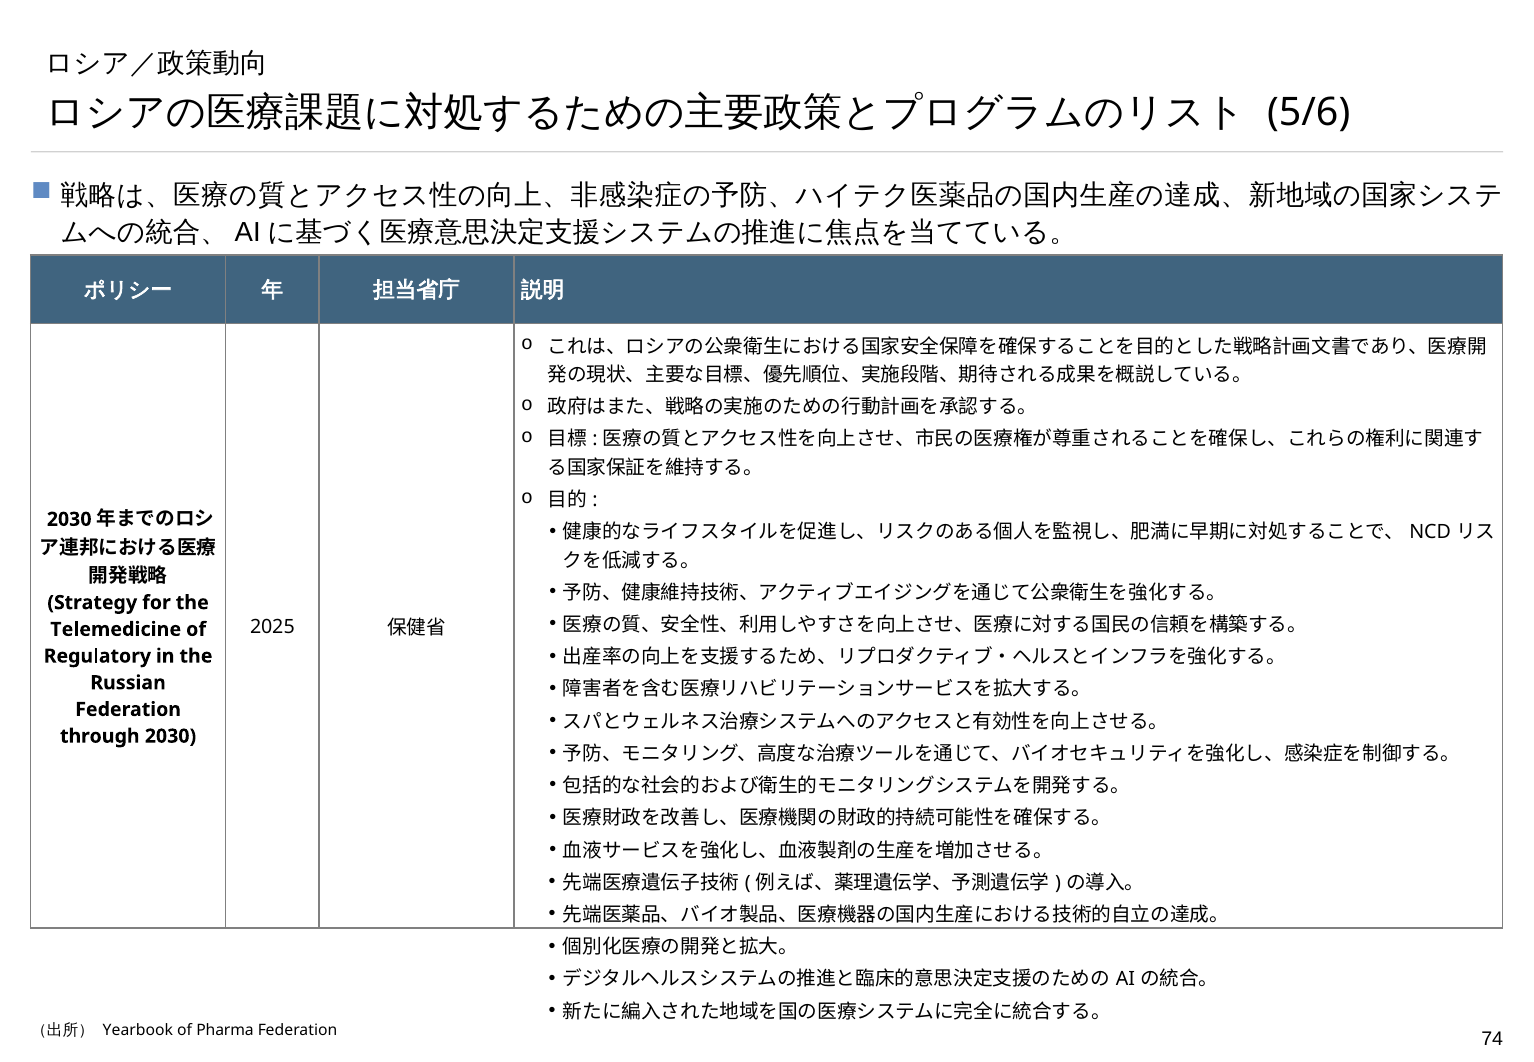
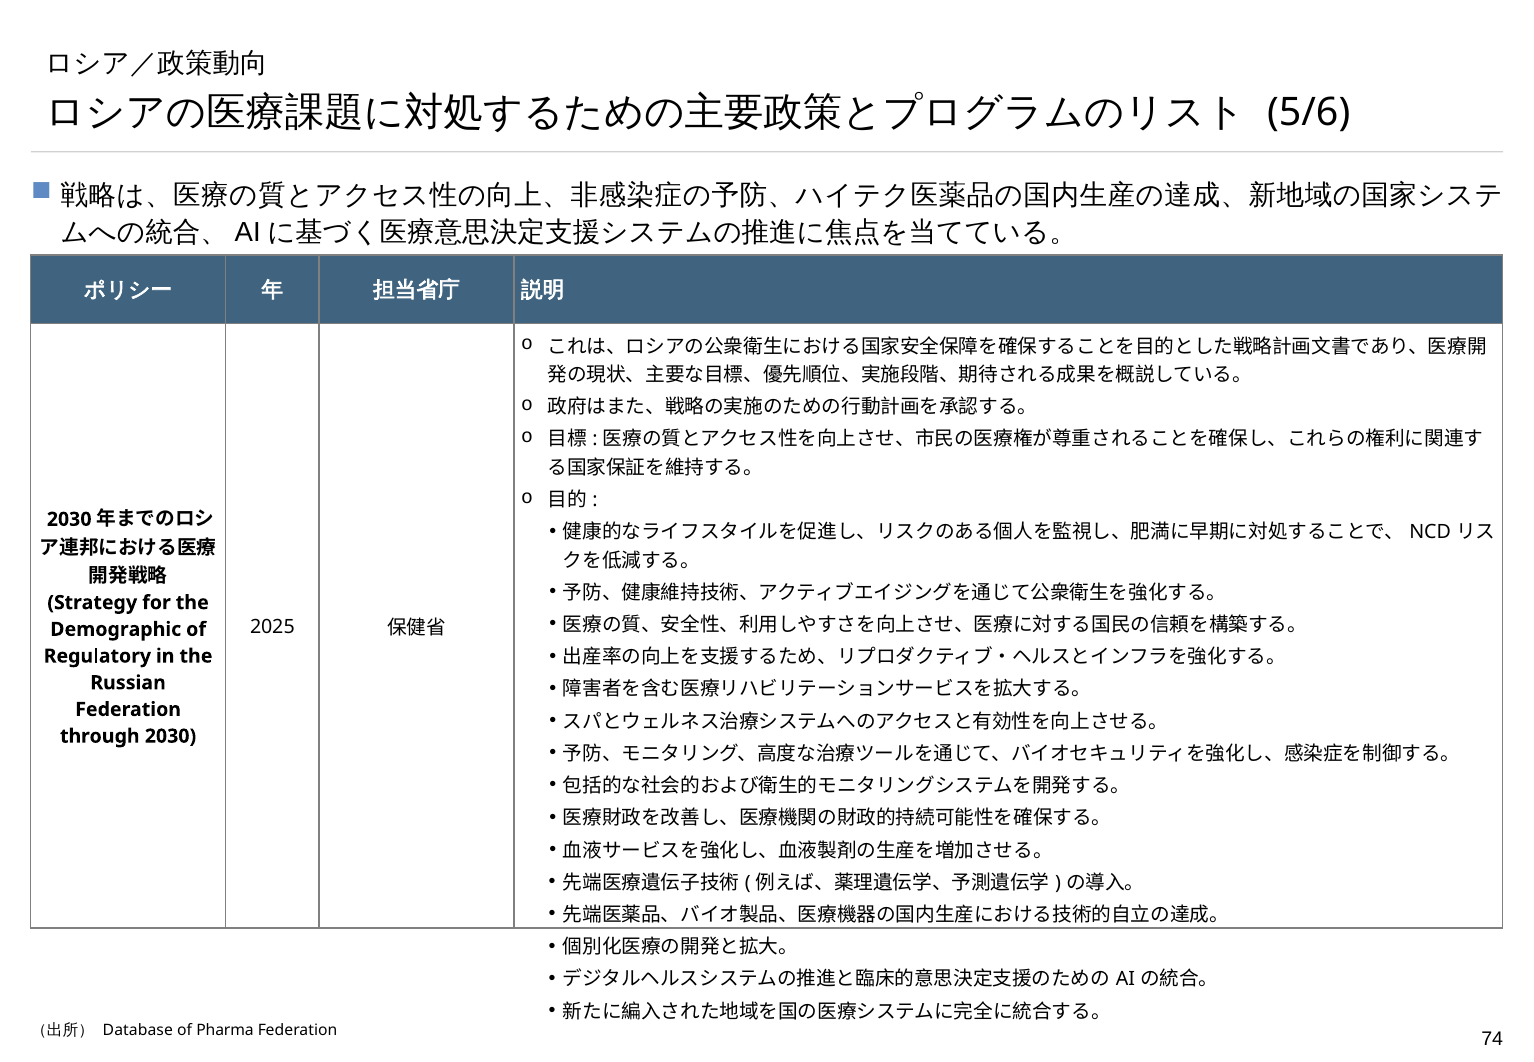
Telemedicine: Telemedicine -> Demographic (116, 629)
Yearbook: Yearbook -> Database (138, 1030)
